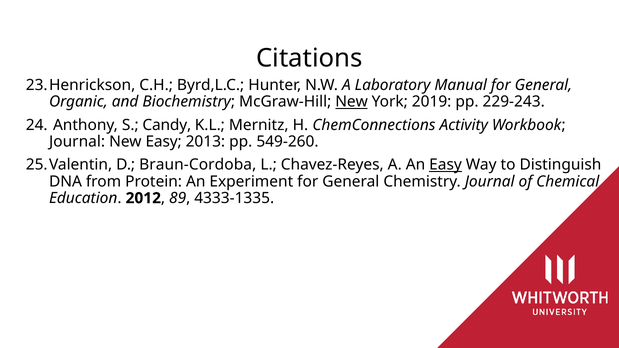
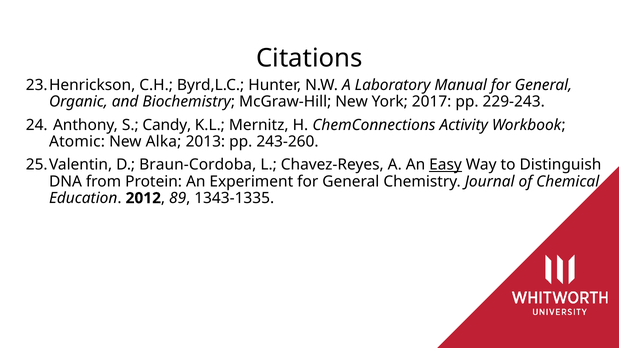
New underline: present -> none (352, 102)
2019: 2019 -> 2017 (432, 102)
Journal: Journal -> Atomic (77, 142)
New Easy: Easy -> Alka (163, 142)
549-260: 549-260 -> 243-260 (287, 142)
4333-1335: 4333-1335 -> 1343-1335 (234, 198)
